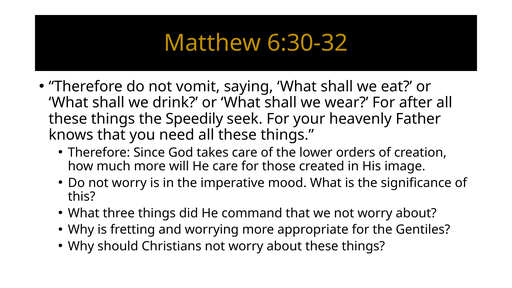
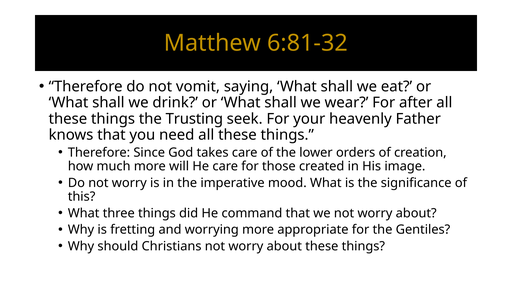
6:30-32: 6:30-32 -> 6:81-32 (307, 43)
Speedily: Speedily -> Trusting (194, 119)
